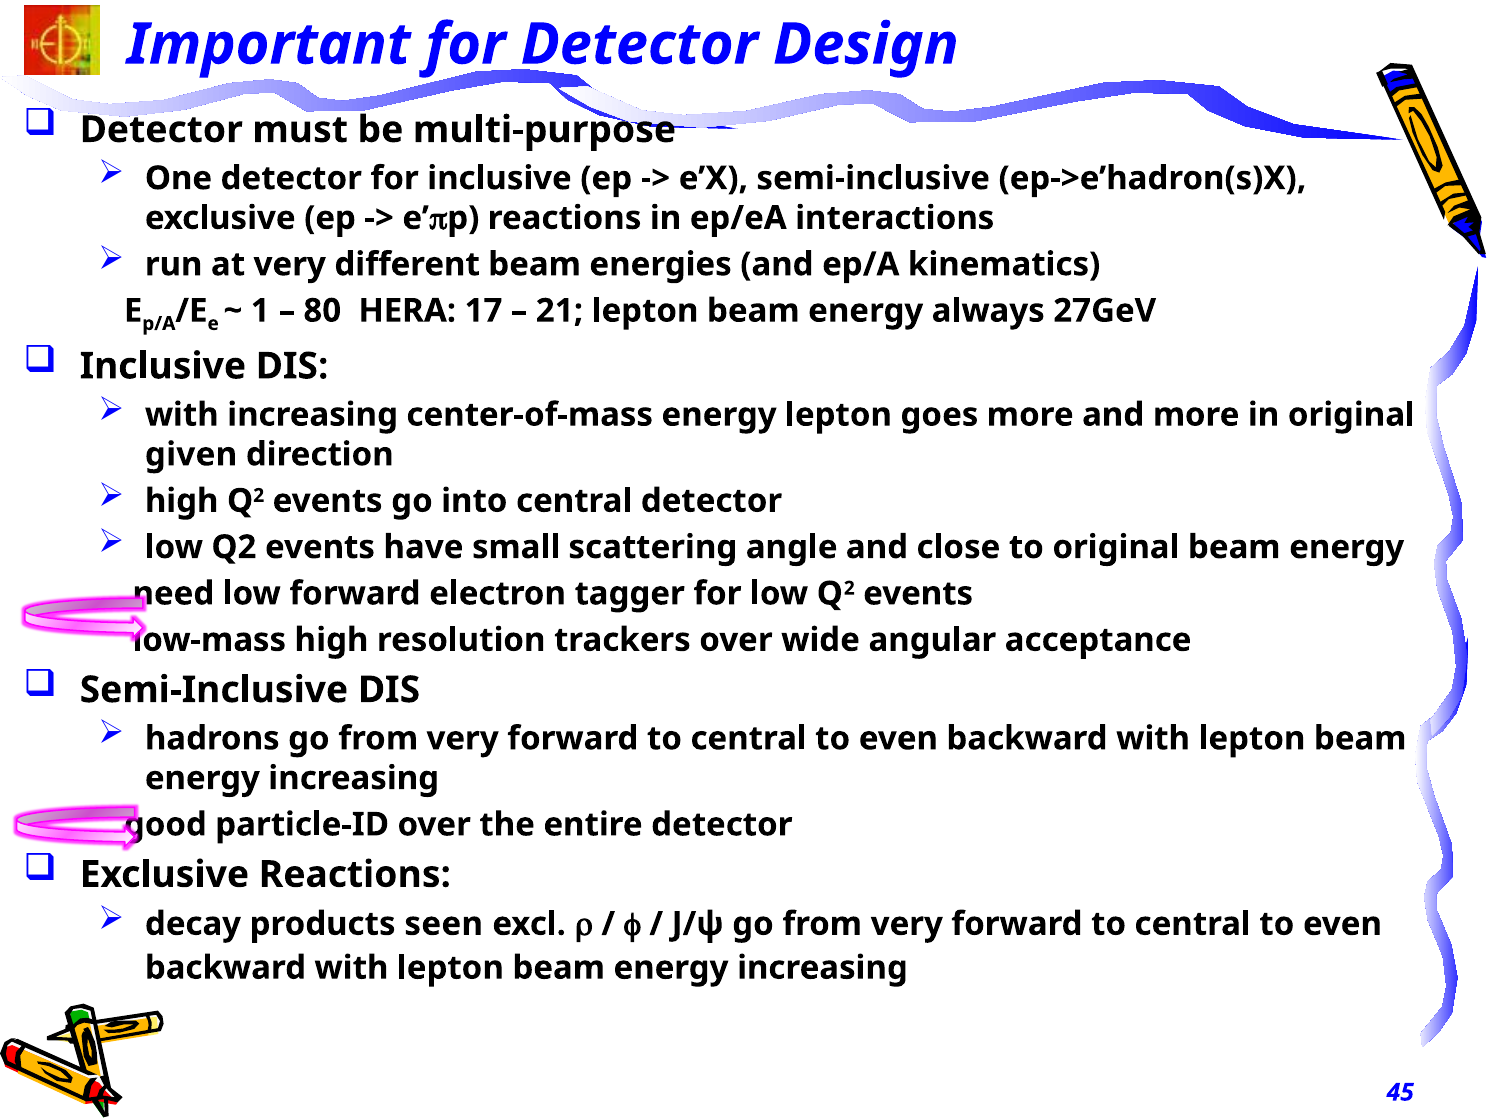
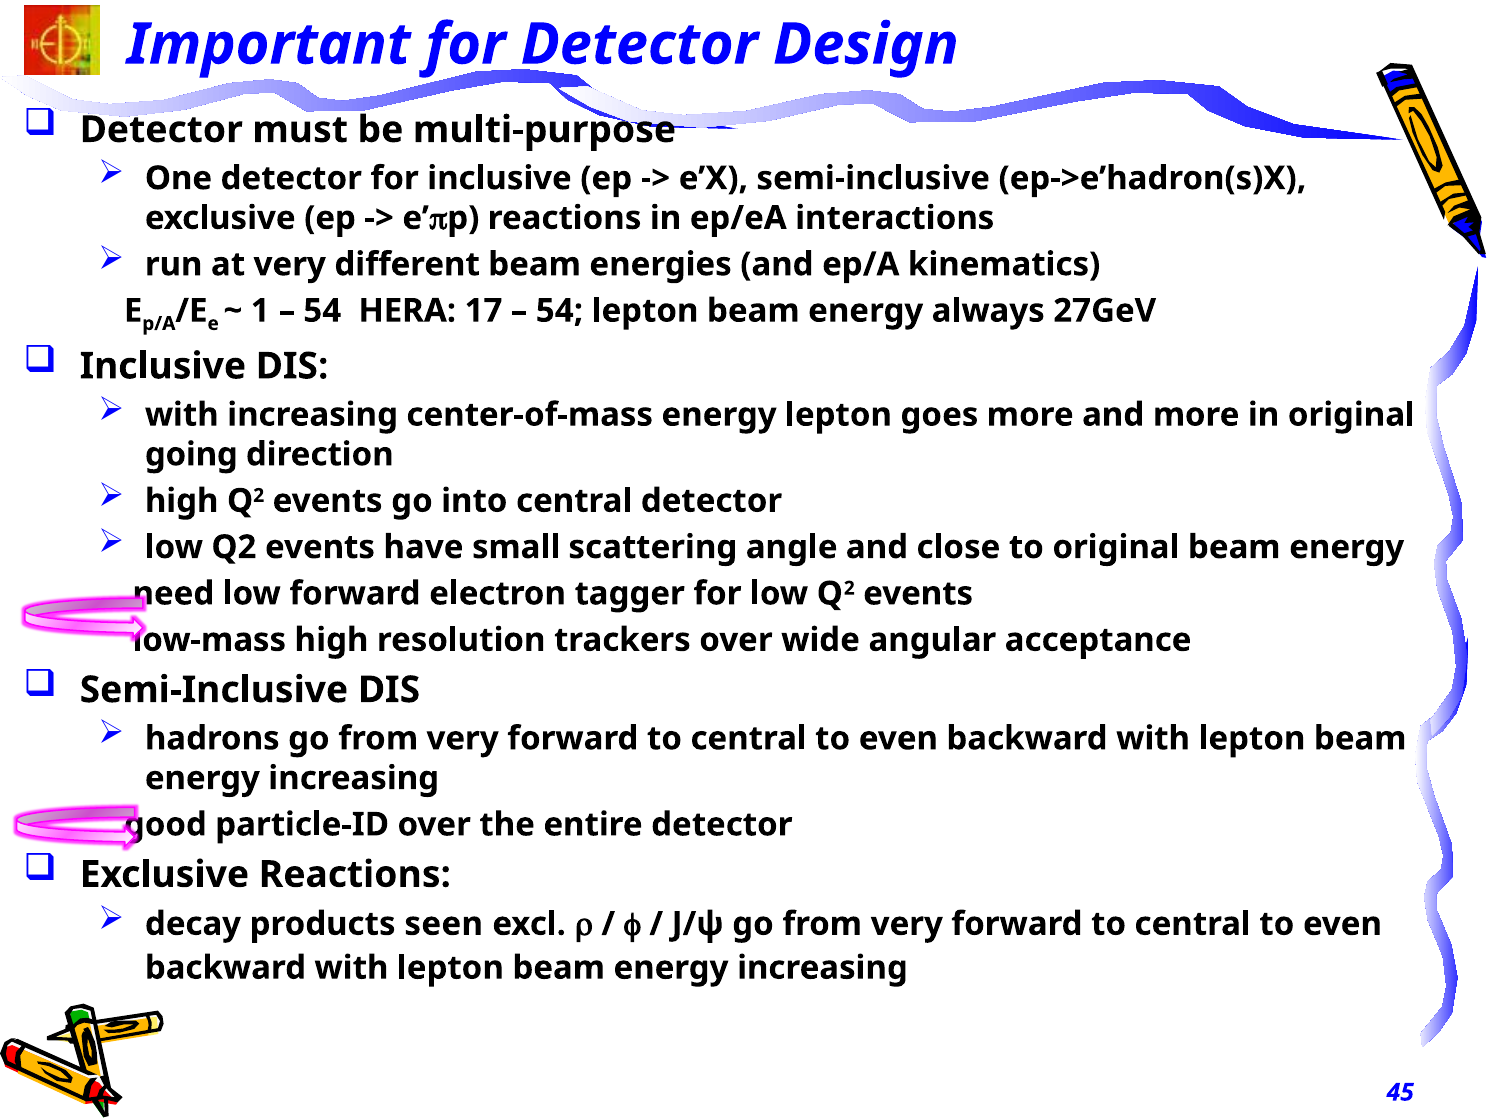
80: 80 -> 54 (322, 311)
21: 21 -> 54 (559, 311)
given: given -> going (191, 455)
